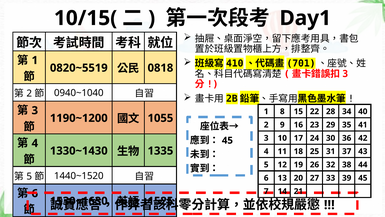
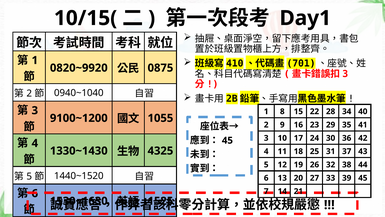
0820~5519: 0820~5519 -> 0820~9920 (79, 68)
0818: 0818 -> 0875 (160, 68)
1190~1200: 1190~1200 -> 9100~1200 (79, 118)
1335: 1335 -> 4325 (160, 151)
